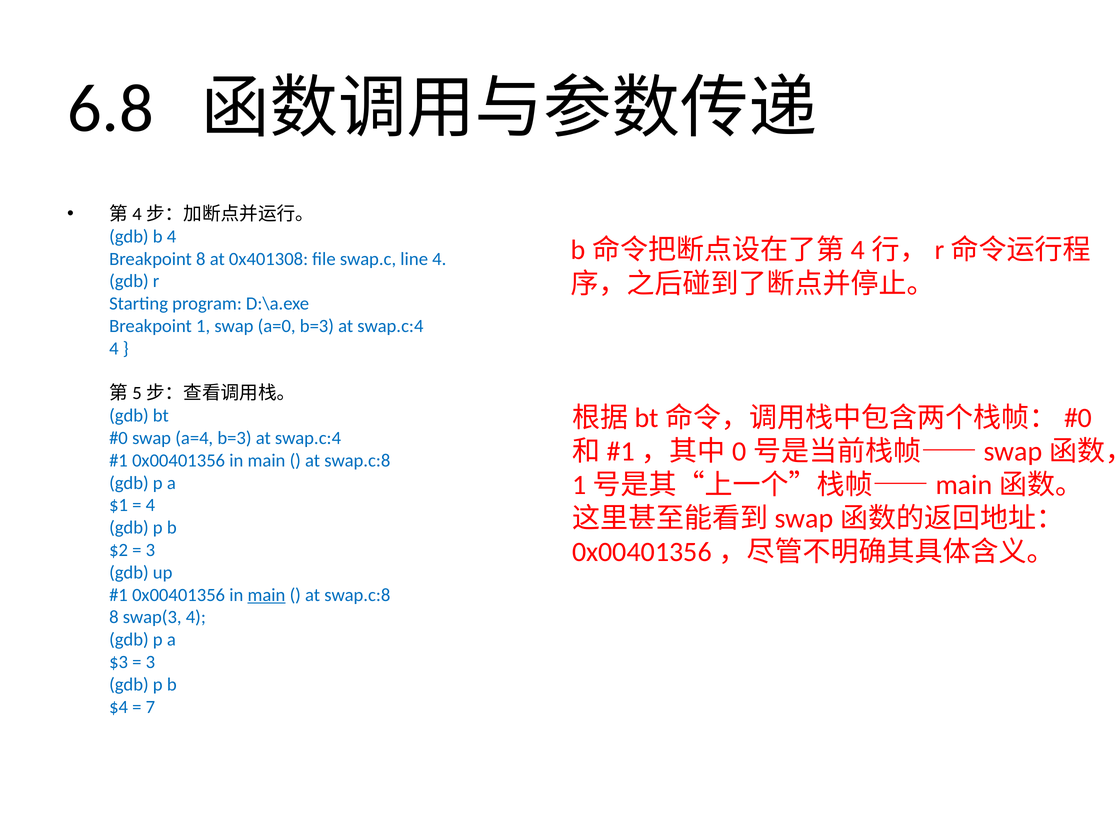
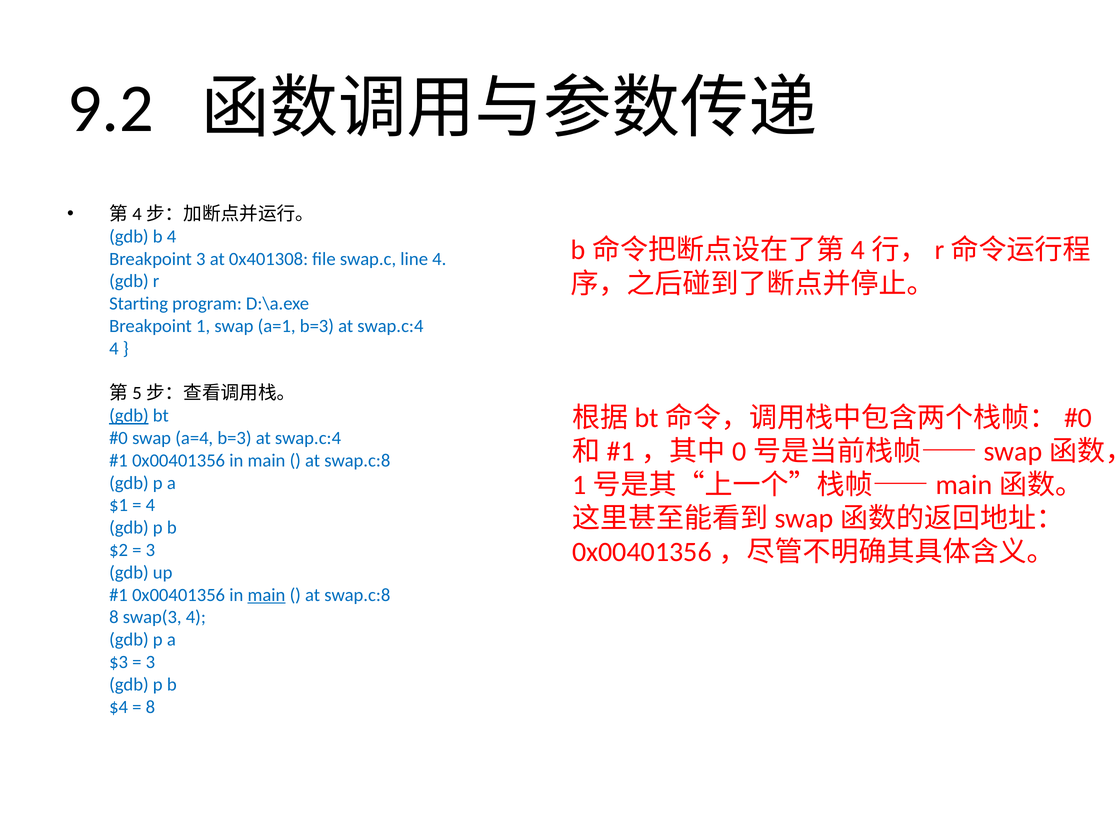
6.8: 6.8 -> 9.2 (110, 108)
Breakpoint 8: 8 -> 3 (201, 259)
a=0: a=0 -> a=1 (277, 326)
gdb underline: none -> present (129, 416)
7: 7 -> 8 (150, 707)
